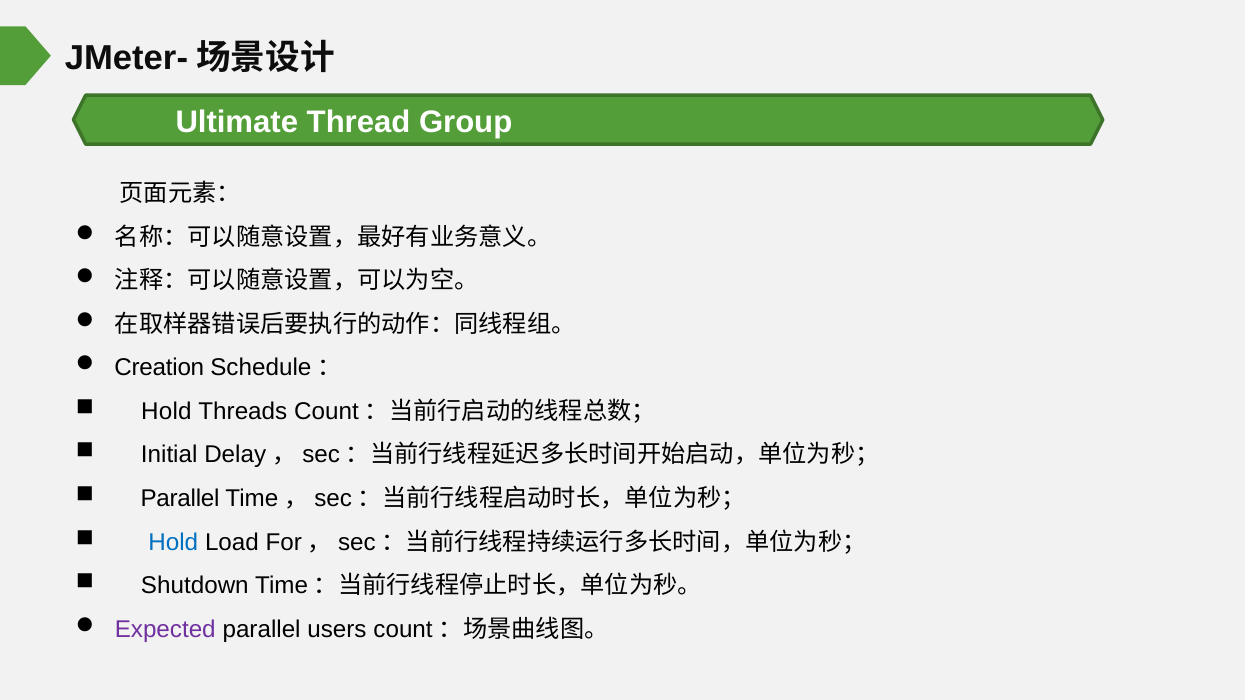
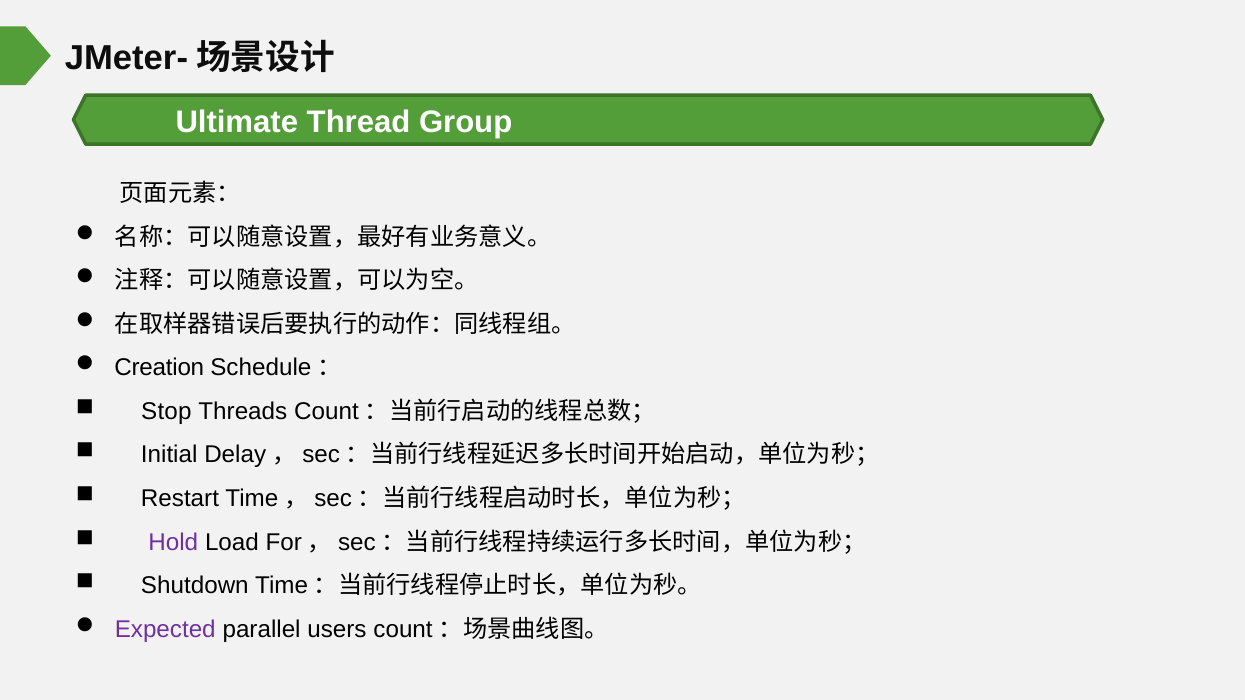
Hold: Hold -> Stop (166, 412)
Parallel: Parallel -> Restart (180, 499)
Hold colour: blue -> purple (173, 542)
